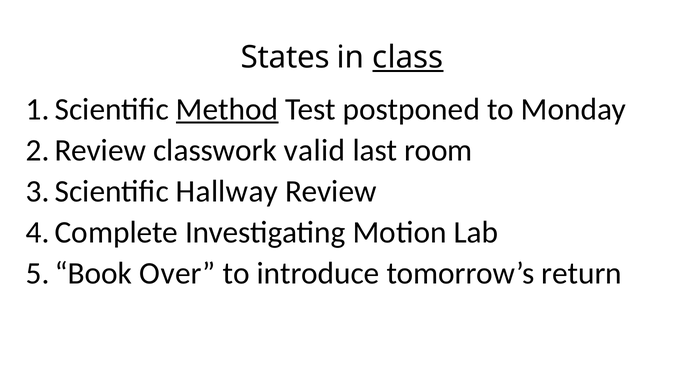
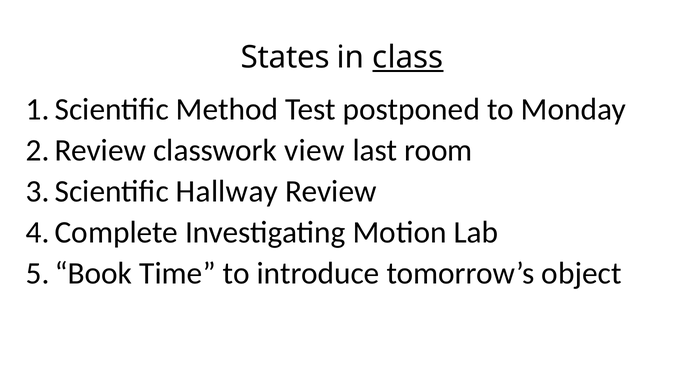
Method underline: present -> none (227, 109)
valid: valid -> view (315, 150)
Over: Over -> Time (178, 274)
return: return -> object (582, 274)
